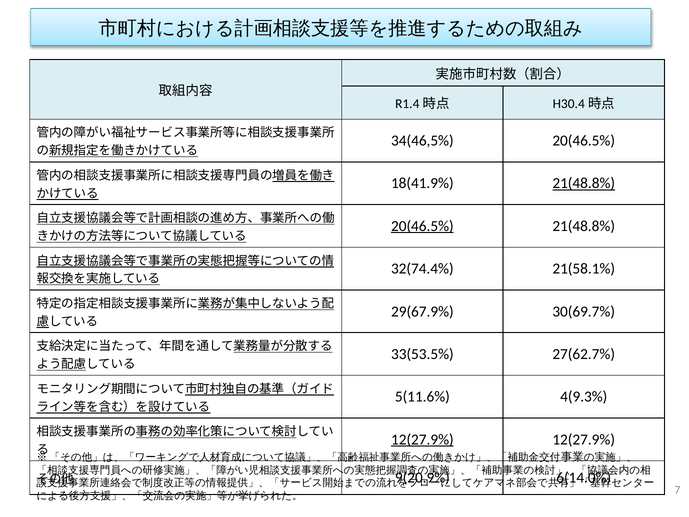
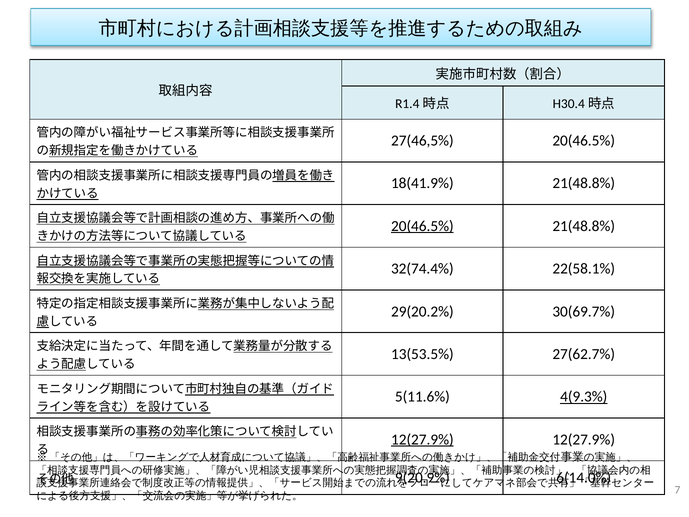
34(46,5%: 34(46,5% -> 27(46,5% (422, 141)
21(48.8% underline: present -> none (584, 183)
21(58.1%: 21(58.1% -> 22(58.1% (584, 269)
29(67.9%: 29(67.9% -> 29(20.2% (422, 311)
33(53.5%: 33(53.5% -> 13(53.5% (422, 354)
4(9.3% underline: none -> present (584, 397)
